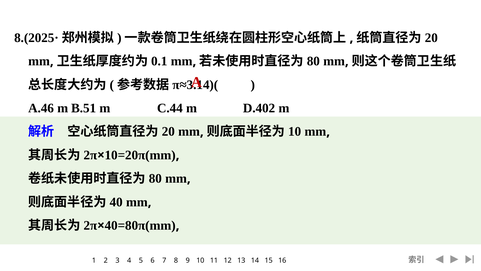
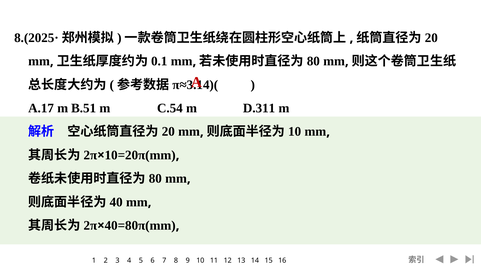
A.46: A.46 -> A.17 (41, 108)
C.44: C.44 -> C.54 (170, 108)
D.402: D.402 -> D.311 (259, 108)
